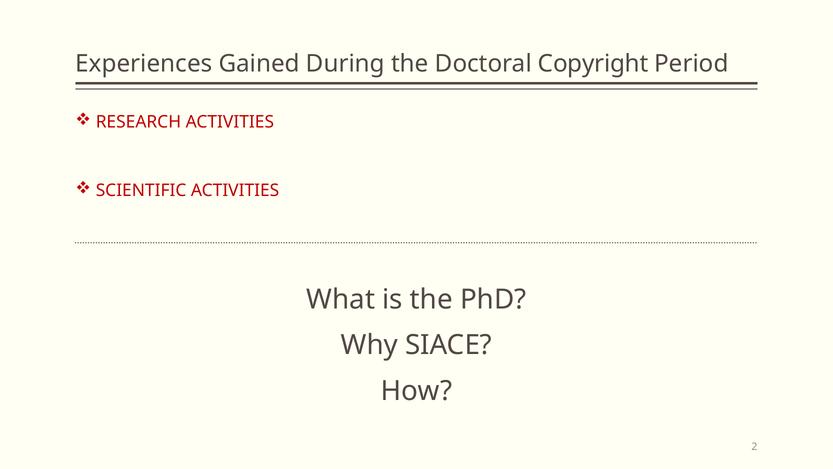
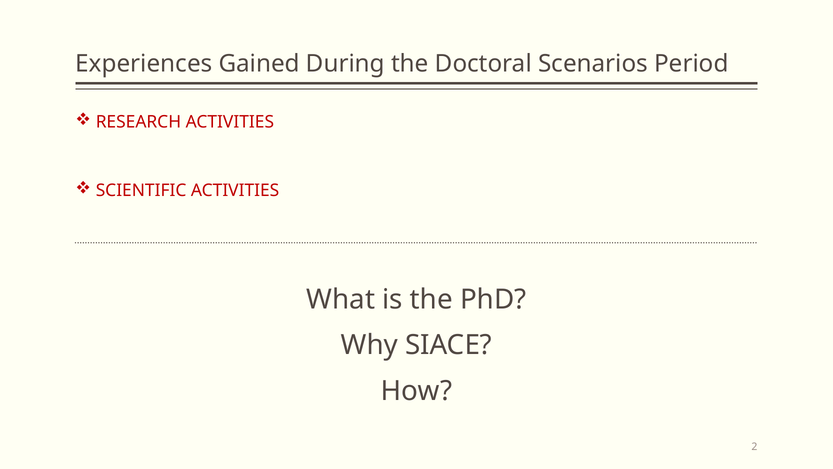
Copyright: Copyright -> Scenarios (593, 64)
